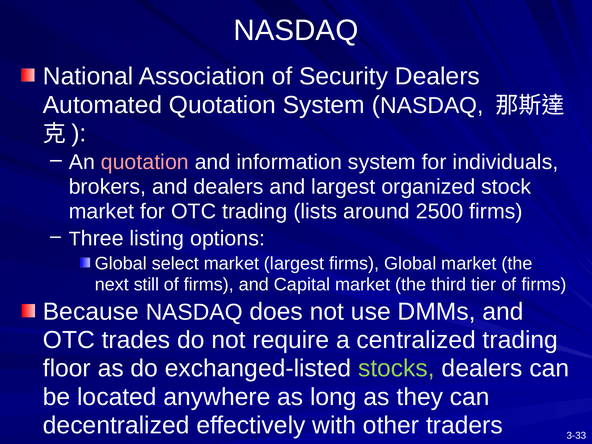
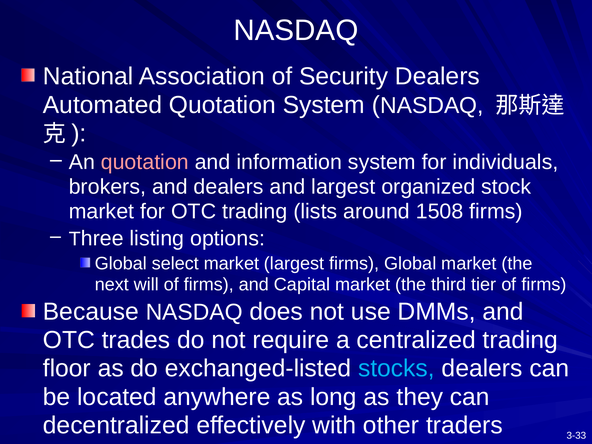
2500: 2500 -> 1508 (440, 211)
still: still -> will (146, 285)
stocks colour: light green -> light blue (396, 369)
